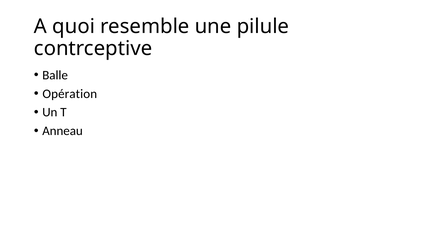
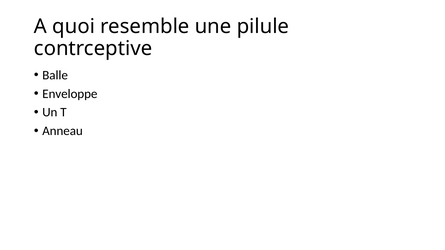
Opération: Opération -> Enveloppe (70, 94)
